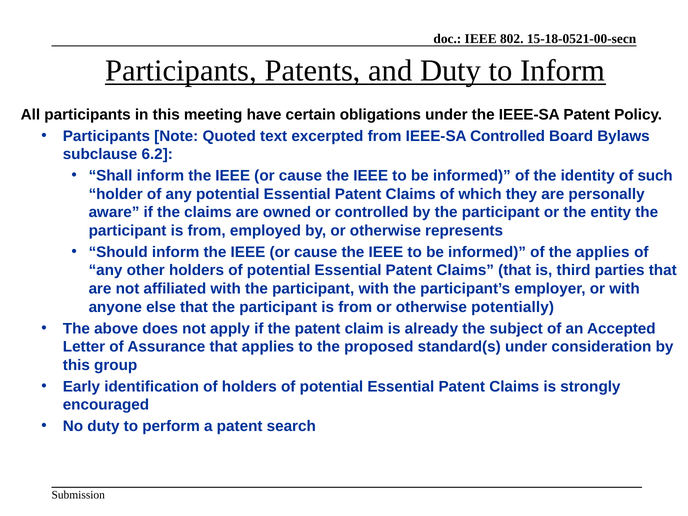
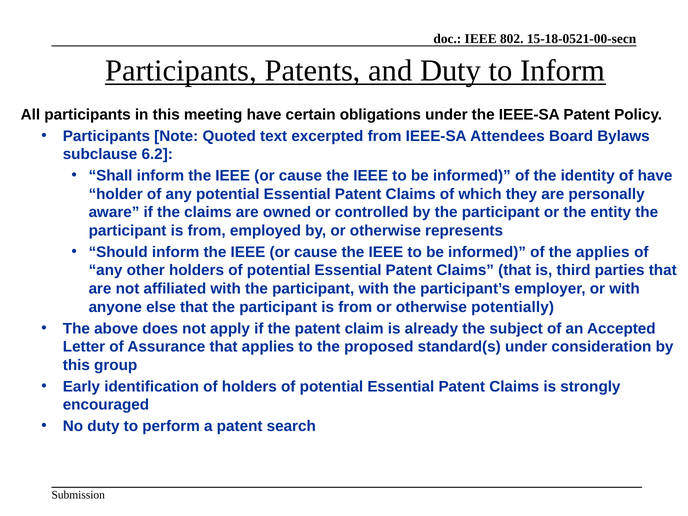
IEEE-SA Controlled: Controlled -> Attendees (507, 136)
of such: such -> have (655, 176)
